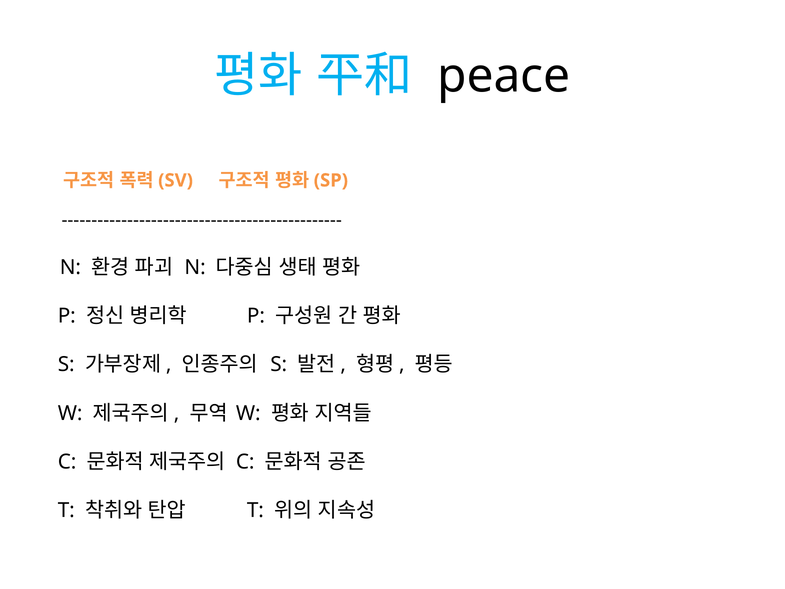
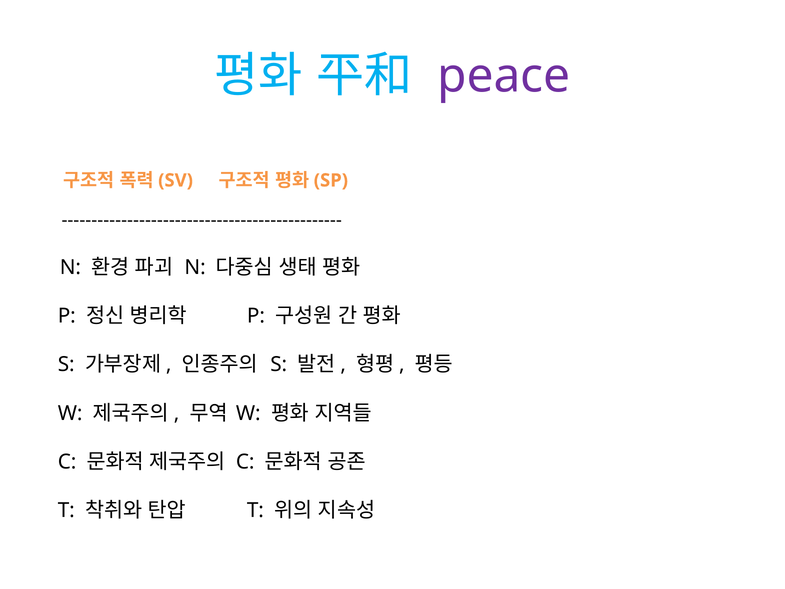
peace colour: black -> purple (504, 76)
